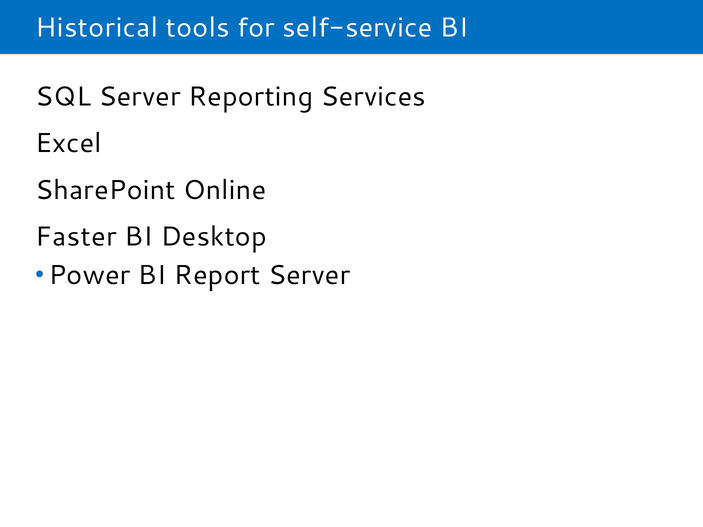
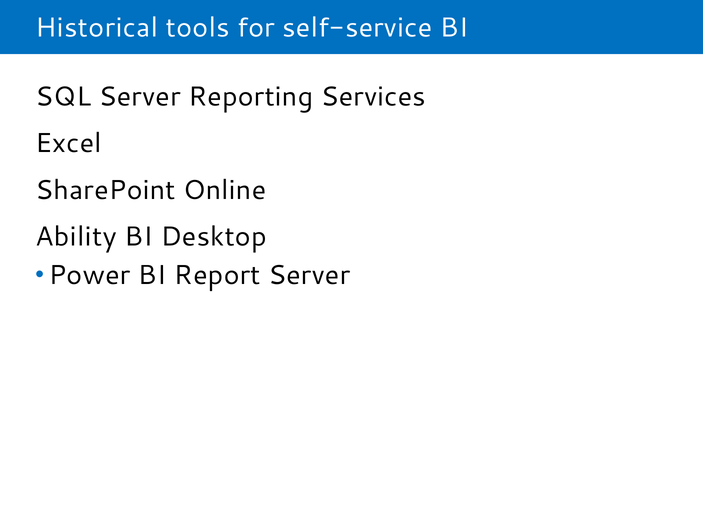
Faster: Faster -> Ability (76, 237)
